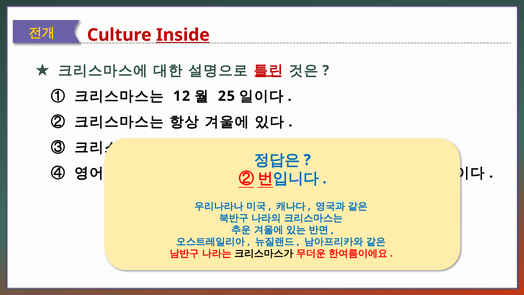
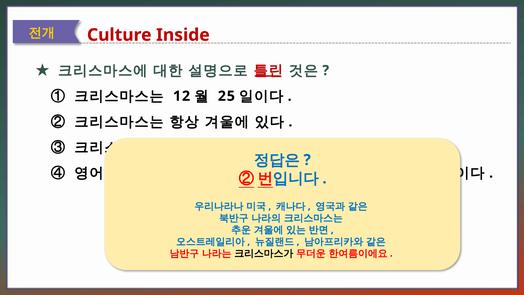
Inside underline: present -> none (183, 35)
